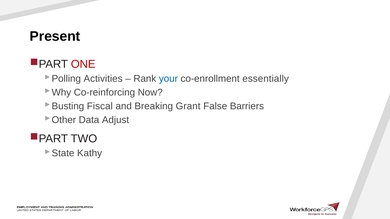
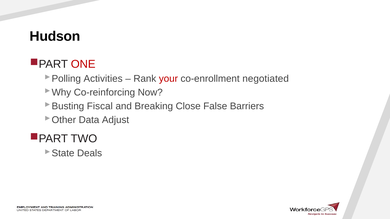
Present: Present -> Hudson (55, 36)
your colour: blue -> red (168, 79)
essentially: essentially -> negotiated (266, 79)
Grant: Grant -> Close (188, 106)
Kathy: Kathy -> Deals (90, 154)
